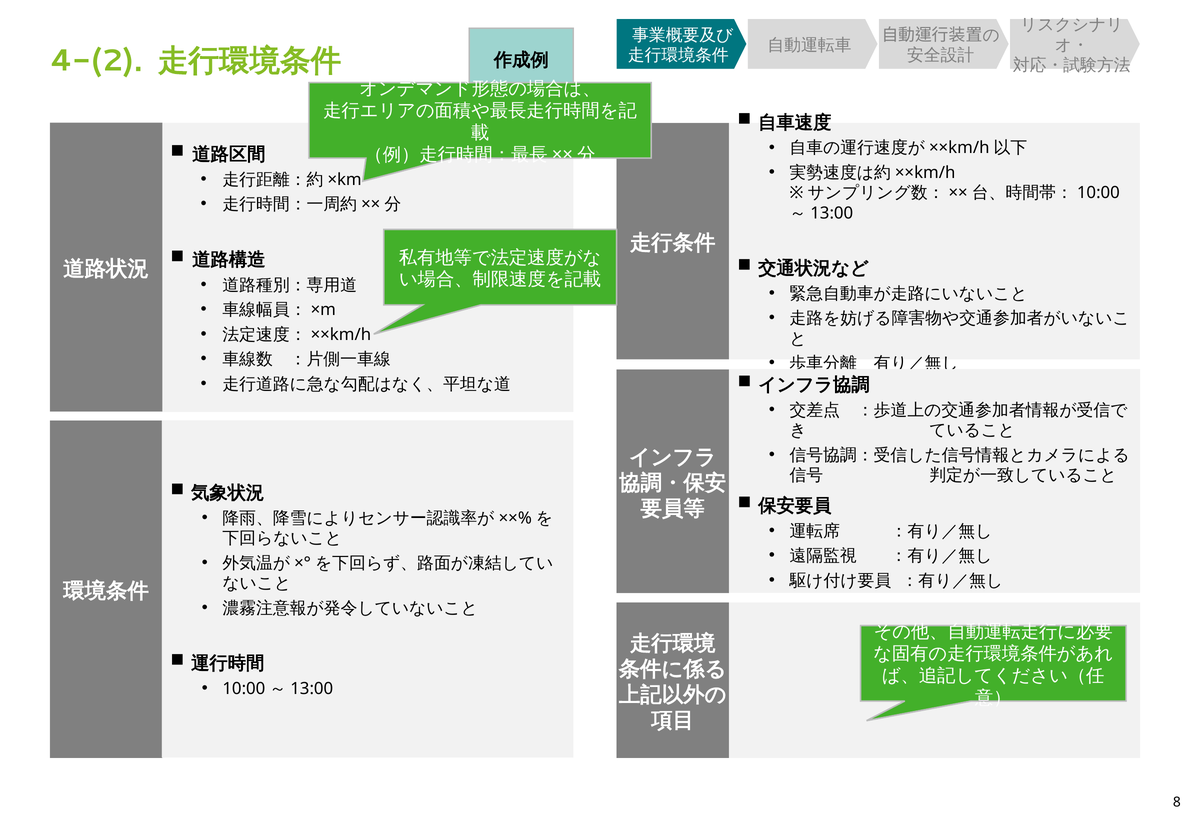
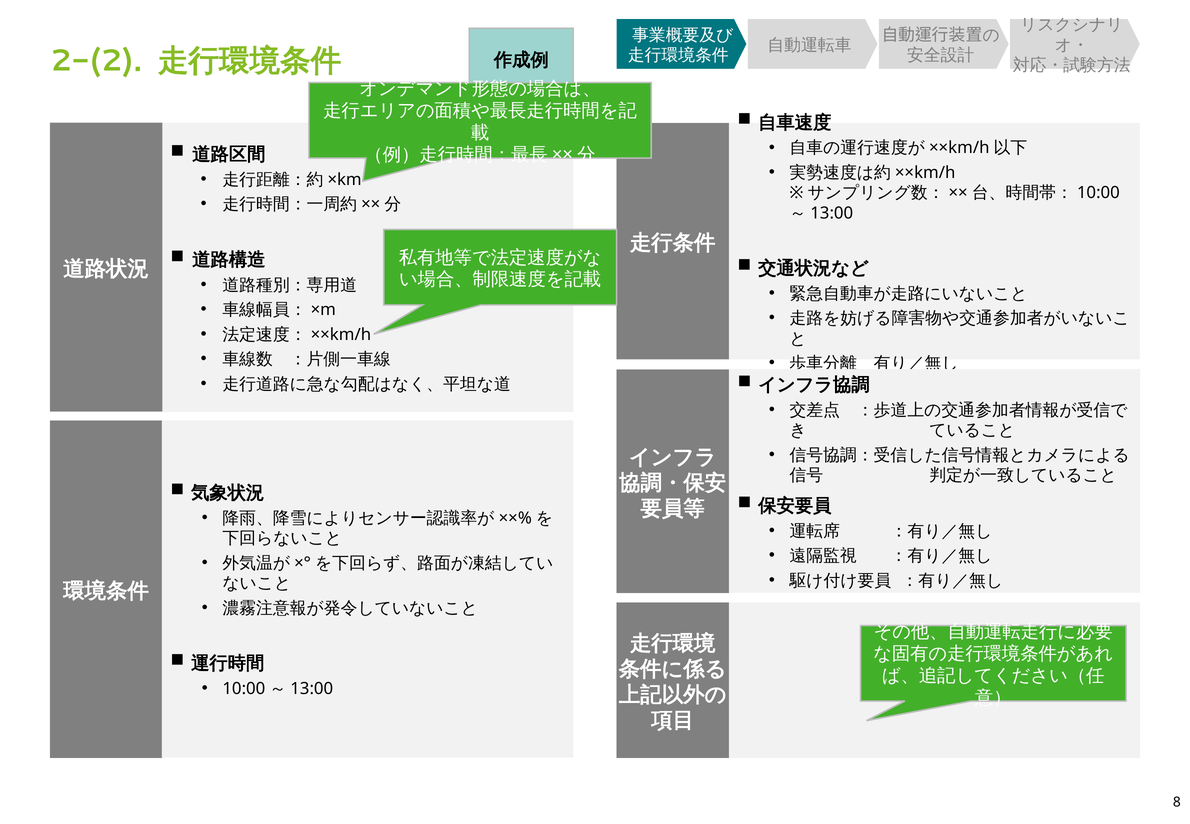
4-(2: 4-(2 -> 2-(2 (96, 61)
